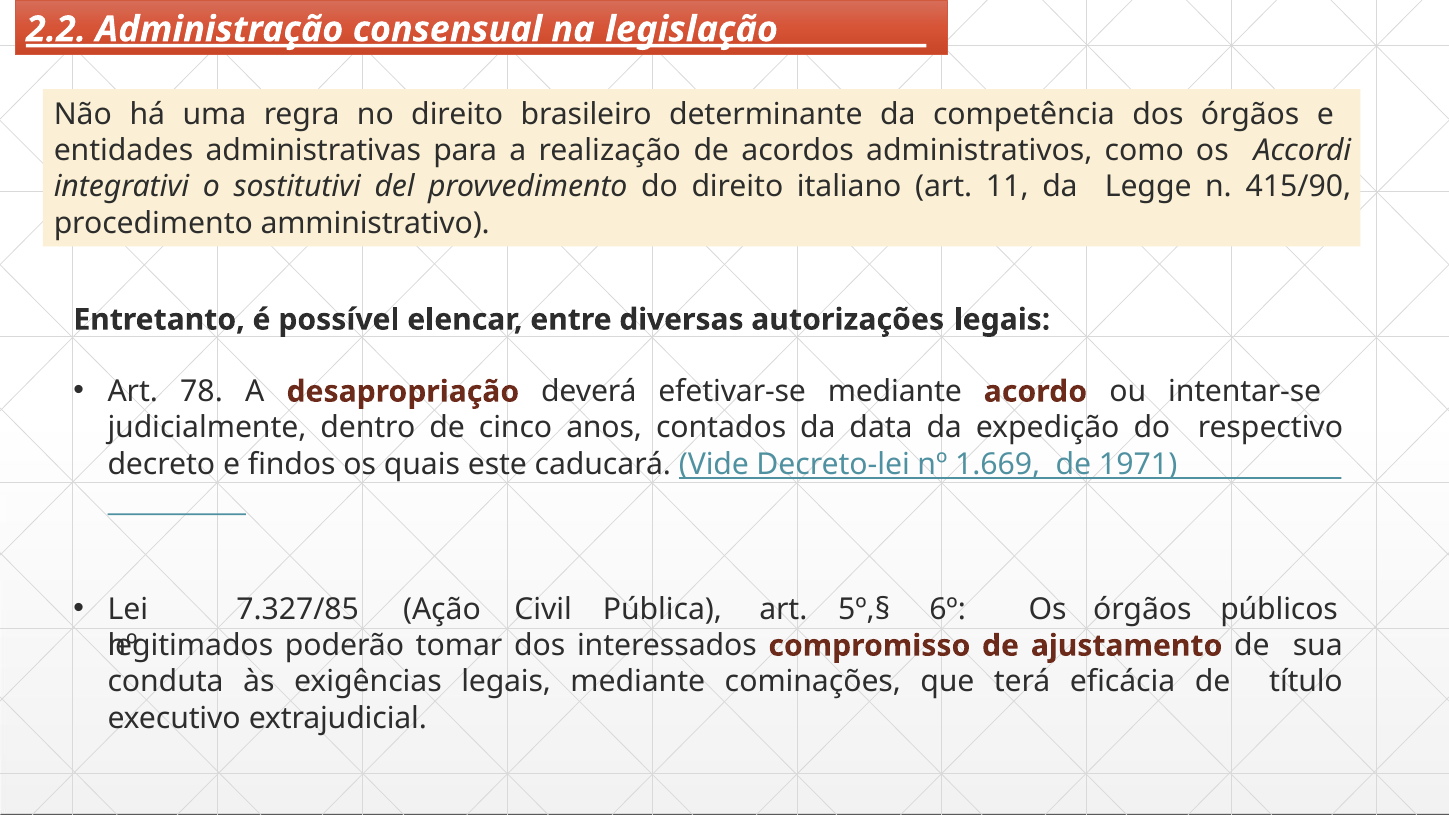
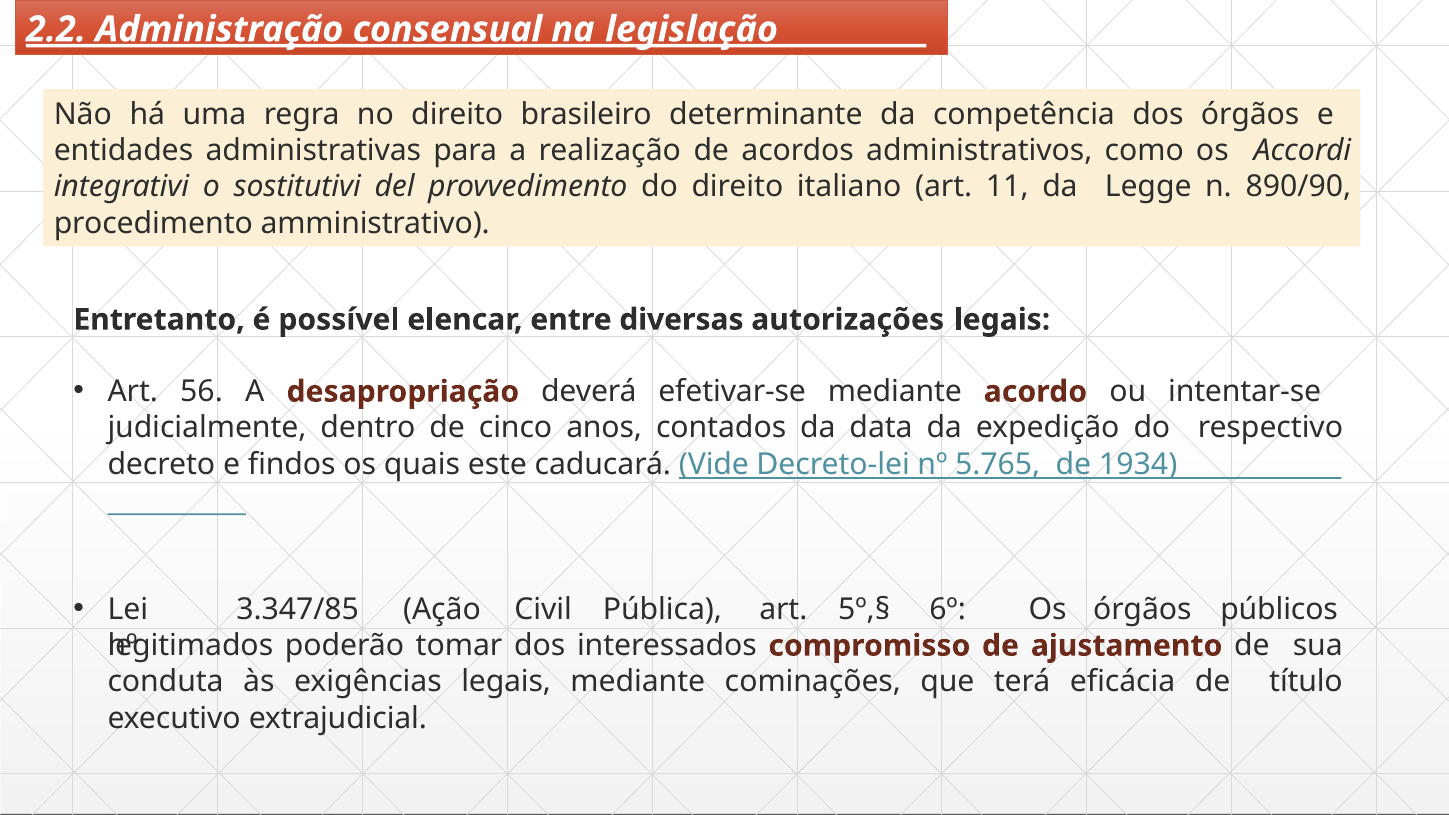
415/90: 415/90 -> 890/90 (1298, 187)
78: 78 -> 56 (201, 392)
1.669: 1.669 -> 5.765 (998, 464)
1971: 1971 -> 1934 (1138, 464)
7.327/85: 7.327/85 -> 3.347/85 (298, 610)
